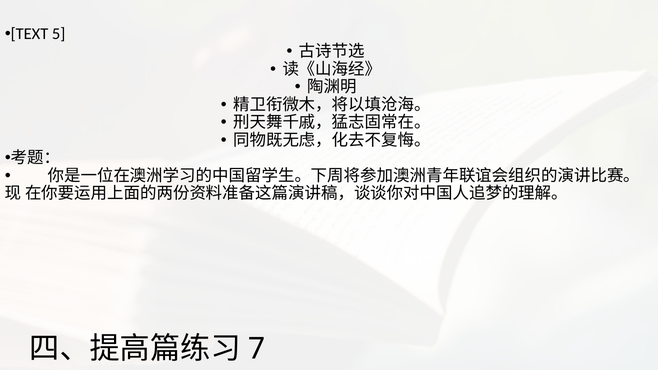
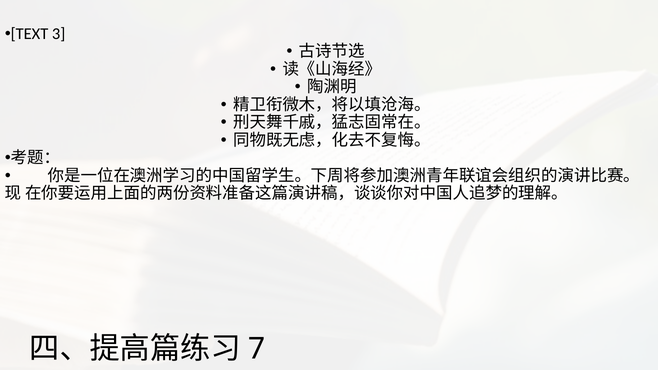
5: 5 -> 3 (59, 34)
